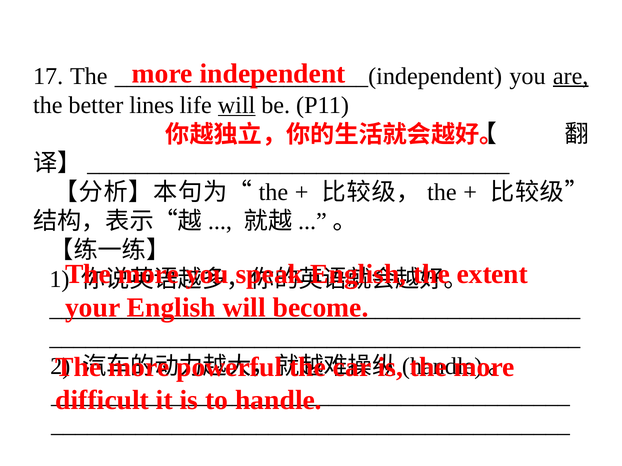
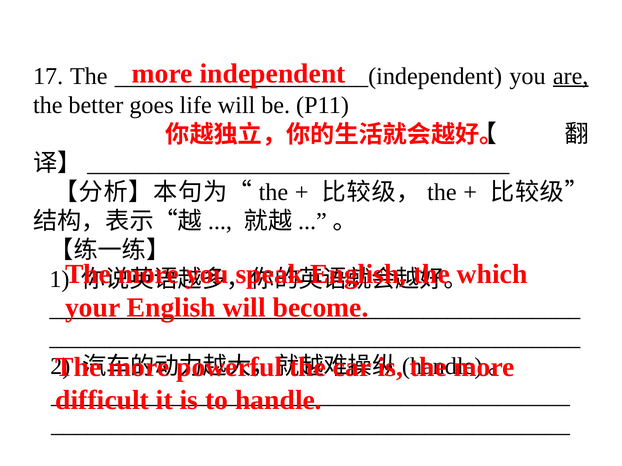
lines: lines -> goes (152, 105)
will underline: present -> none (237, 105)
extent: extent -> which (492, 275)
